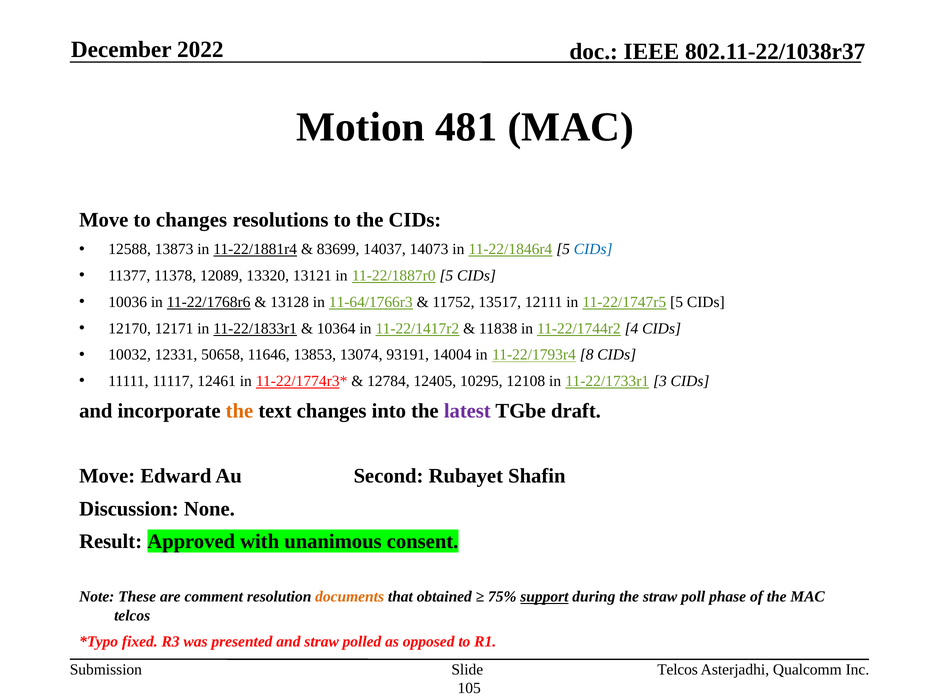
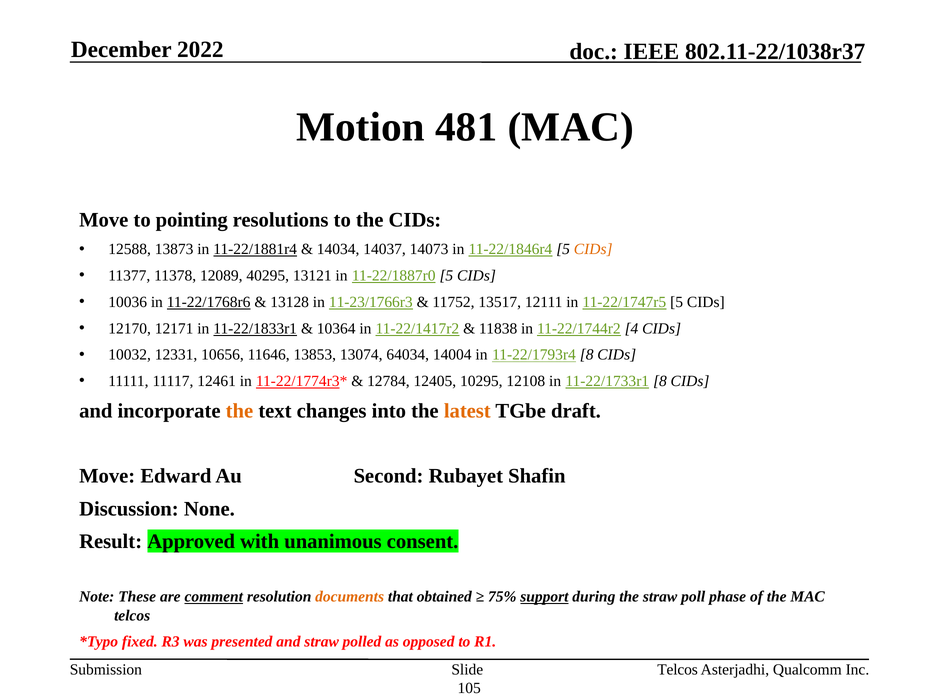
to changes: changes -> pointing (192, 220)
83699: 83699 -> 14034 (338, 249)
CIDs colour: blue -> orange (593, 249)
13320: 13320 -> 40295 (268, 276)
11-64/1766r3: 11-64/1766r3 -> 11-23/1766r3 (371, 302)
50658: 50658 -> 10656 (223, 355)
93191: 93191 -> 64034 (408, 355)
11-22/1733r1 3: 3 -> 8 (660, 381)
latest colour: purple -> orange (467, 411)
comment underline: none -> present (214, 597)
